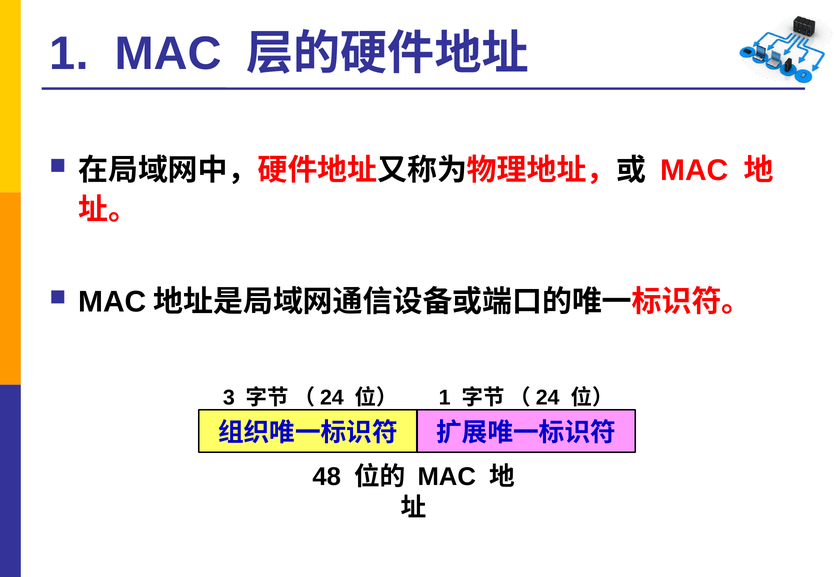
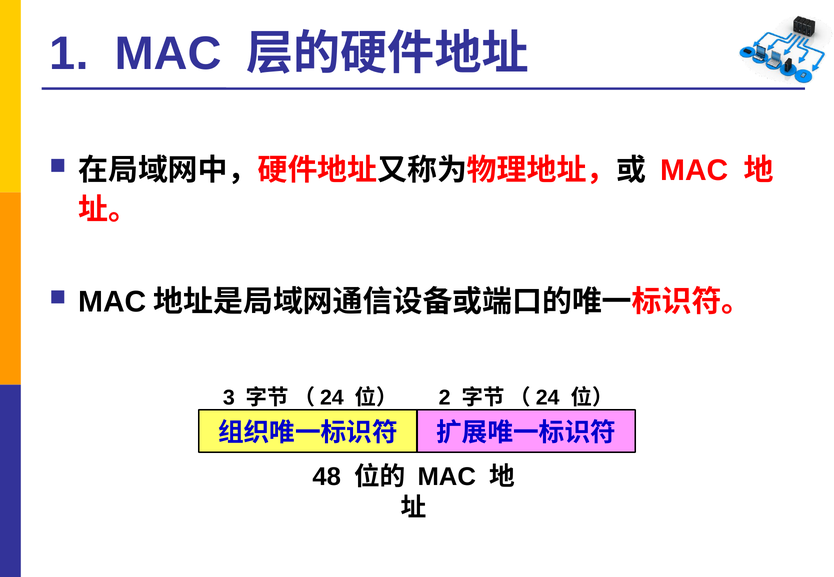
1: 1 -> 2 (445, 398)
